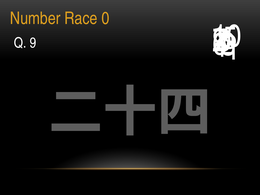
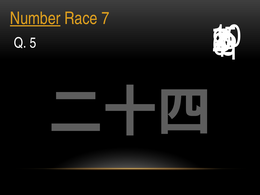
Number underline: none -> present (35, 18)
Race 0: 0 -> 7 (105, 18)
Q 9: 9 -> 5 (33, 43)
